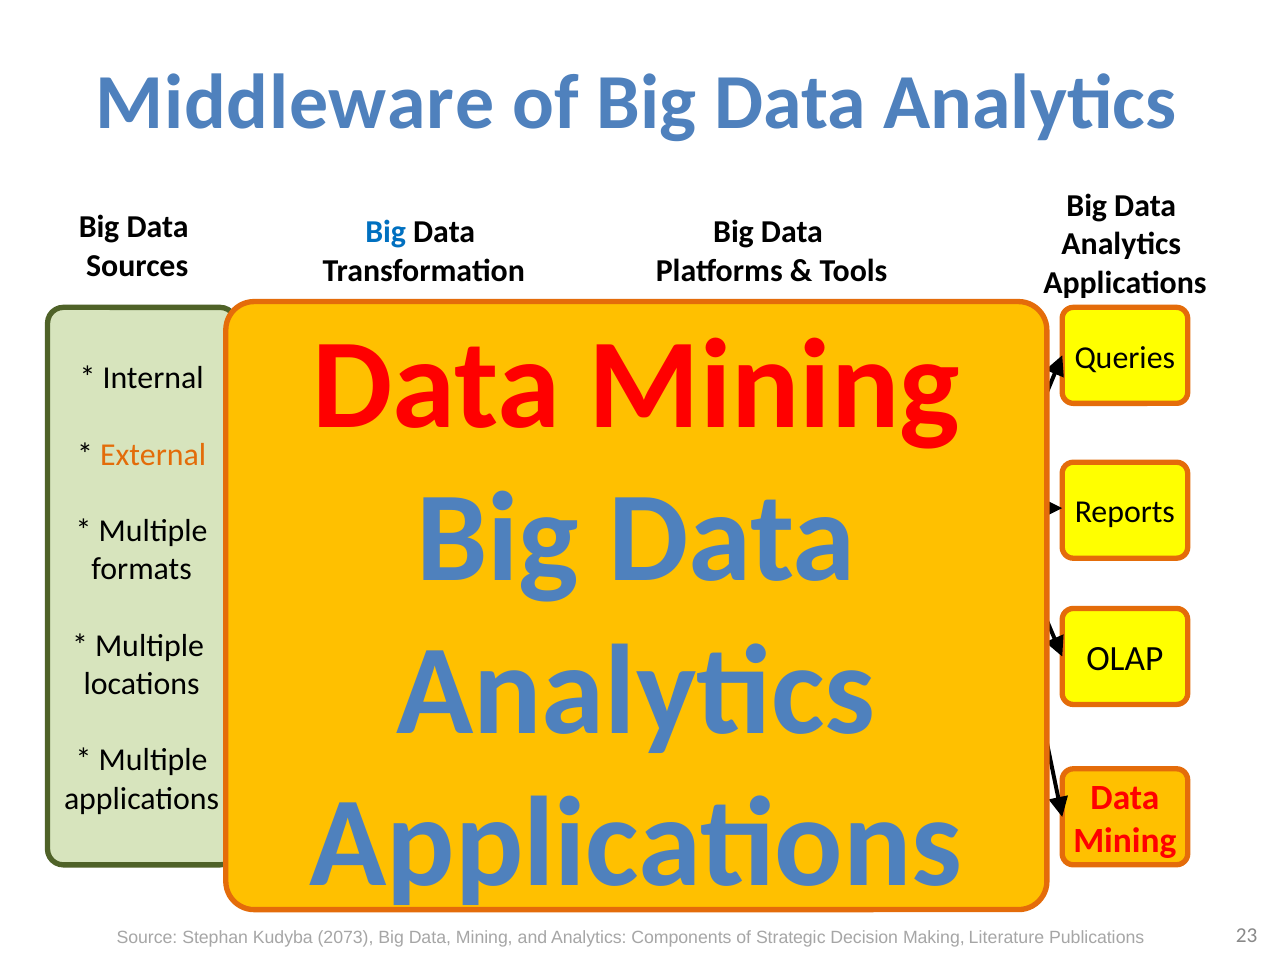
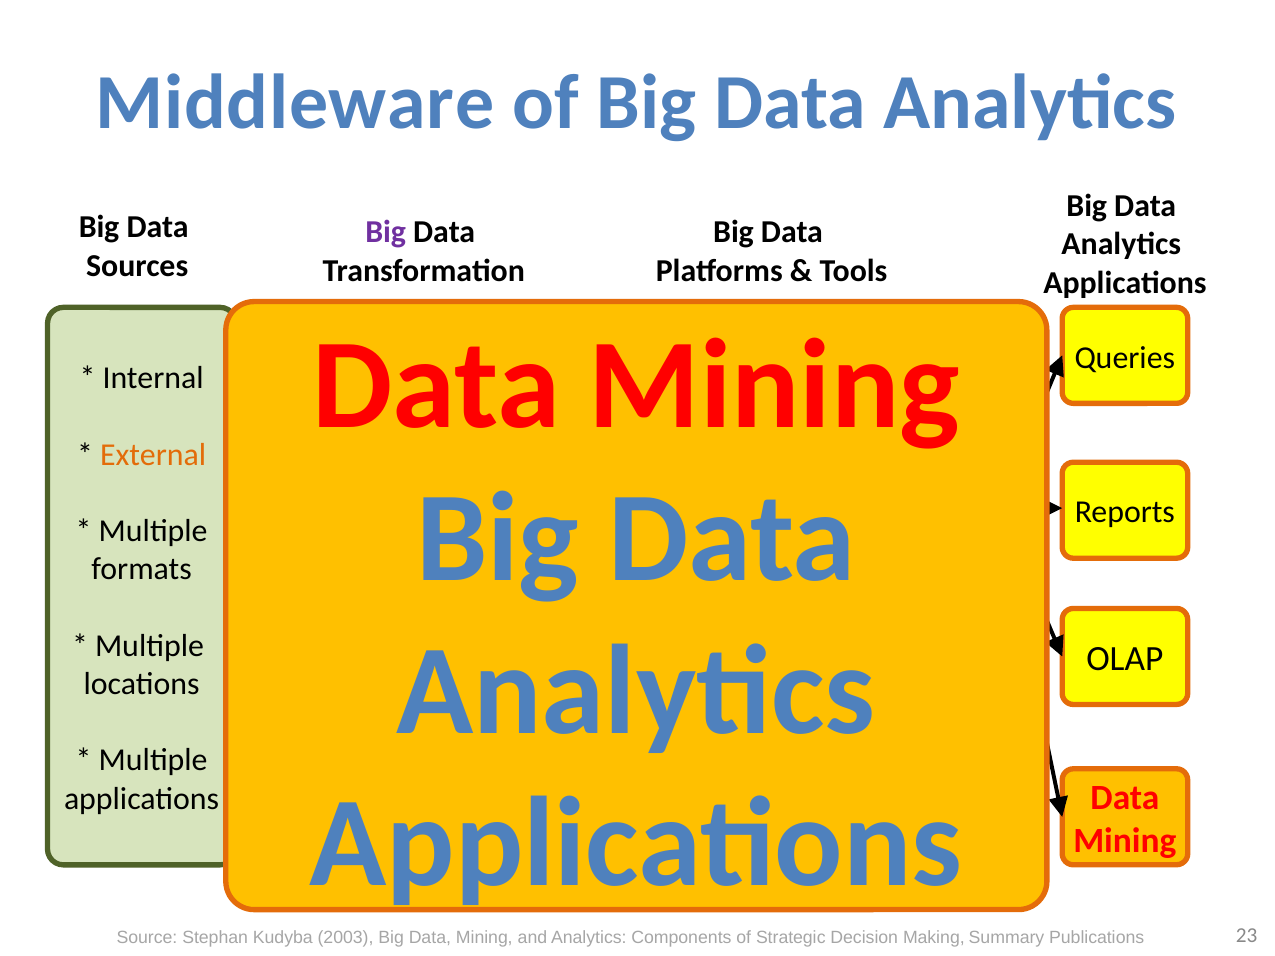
Big colour: blue -> purple (386, 233)
2073: 2073 -> 2003 (346, 938)
Literature: Literature -> Summary (1007, 938)
